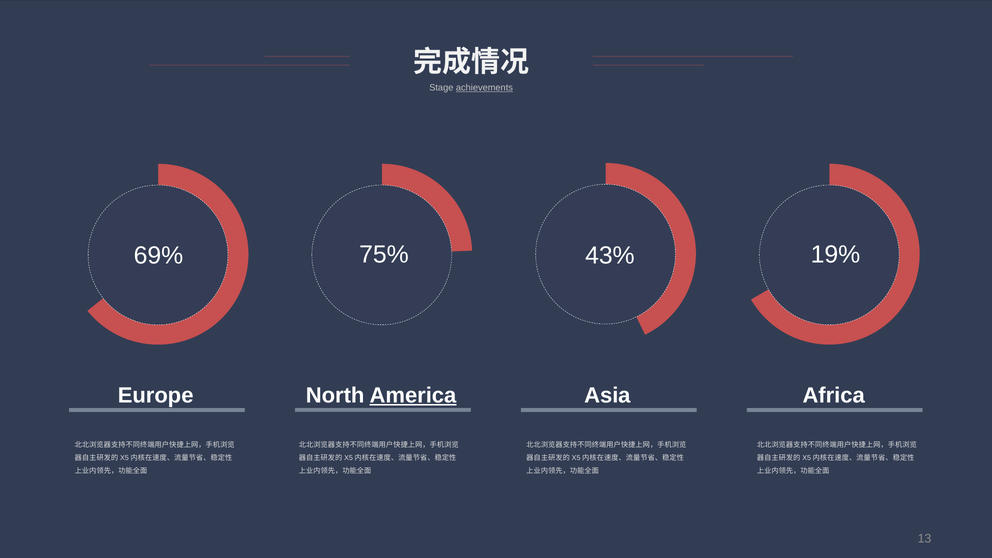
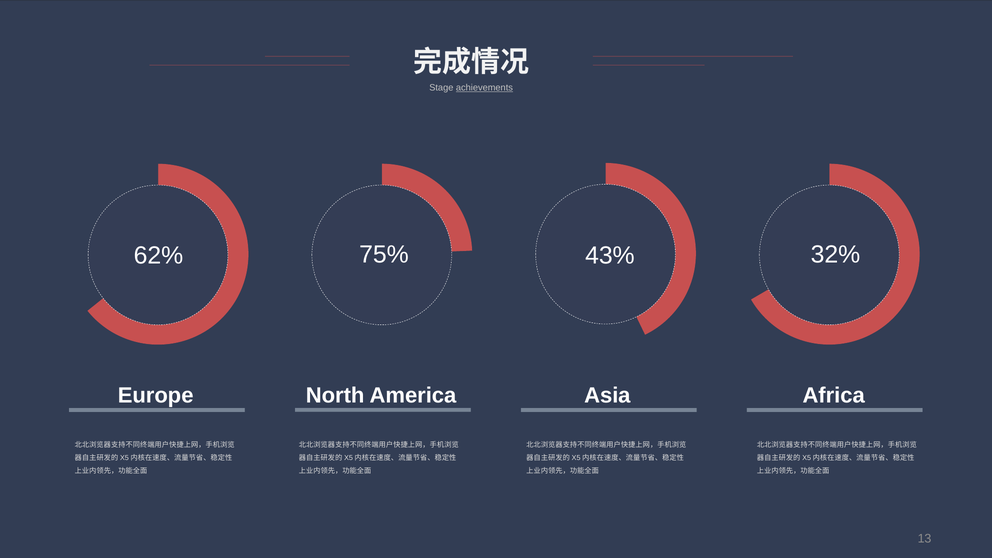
69%: 69% -> 62% (158, 256)
19%: 19% -> 32% (836, 255)
America underline: present -> none (413, 395)
